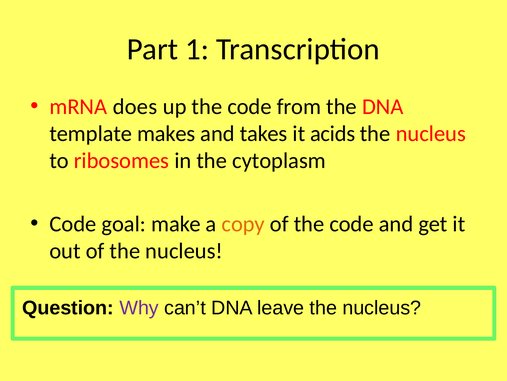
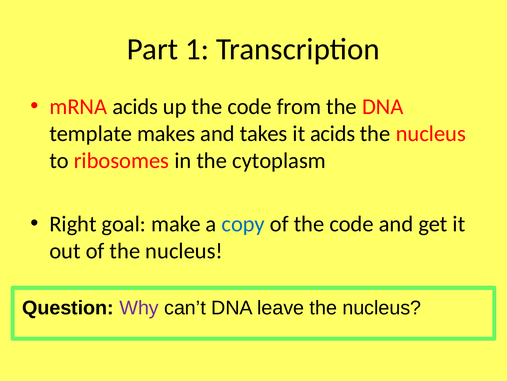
mRNA does: does -> acids (135, 106)
Code: Code -> Right (73, 224)
copy colour: orange -> blue (243, 224)
